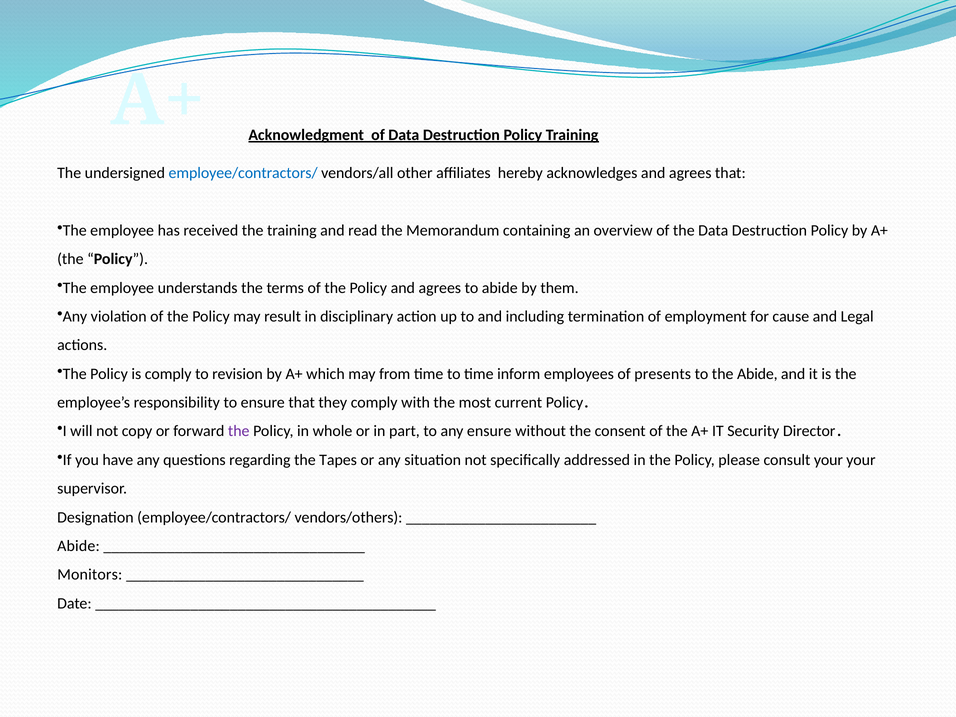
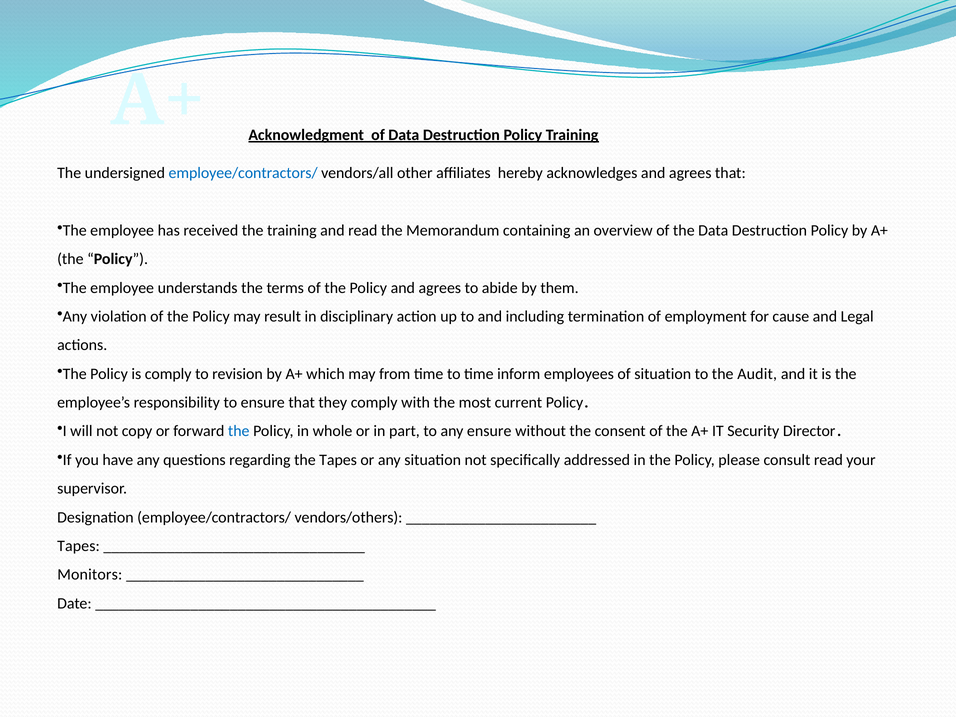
of presents: presents -> situation (663, 374)
the Abide: Abide -> Audit (757, 374)
the colour: purple -> blue (239, 431)
consult your: your -> read (828, 460)
Abide: Abide -> Tapes (79, 546)
